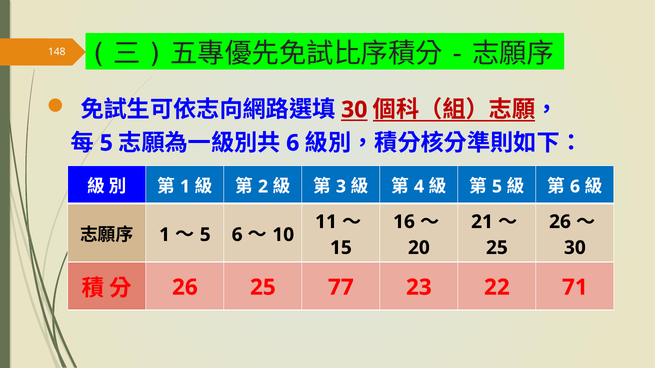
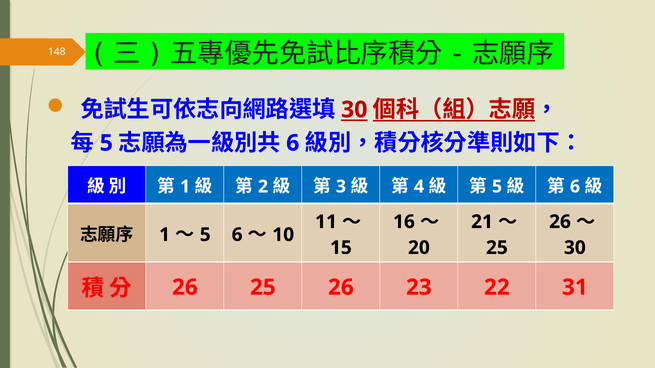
26 25 77: 77 -> 26 (341, 288)
71: 71 -> 31 (575, 288)
